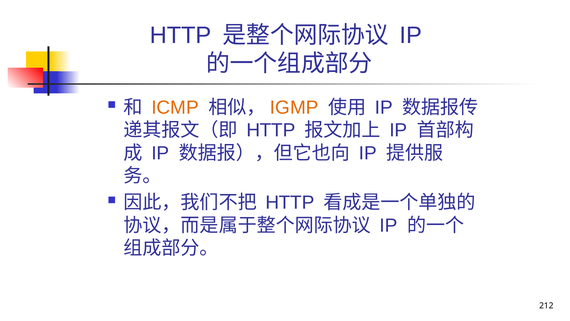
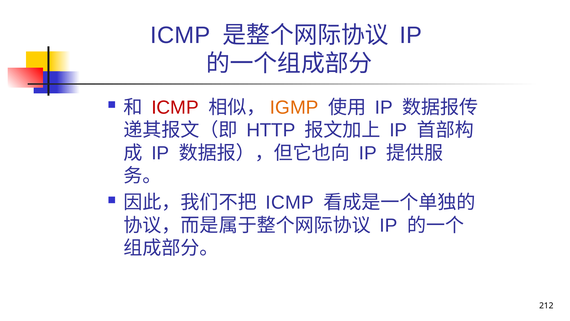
HTTP: HTTP -> ICMP (180, 35)
ICMP colour: orange -> red (175, 107)
HTTP: HTTP -> ICMP (290, 202)
